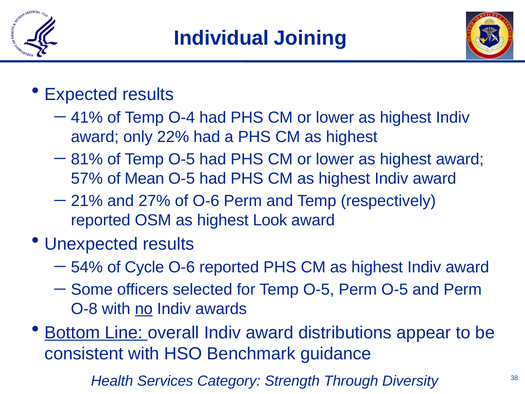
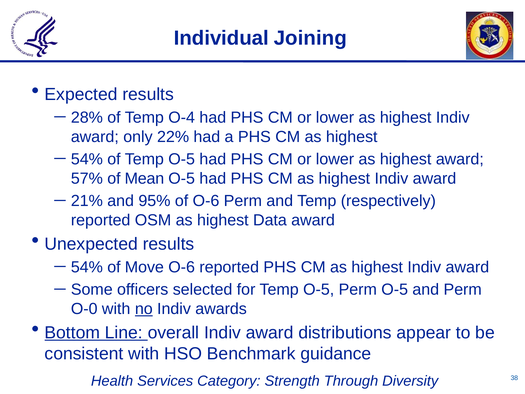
41%: 41% -> 28% (87, 117)
81%: 81% -> 54% (87, 159)
27%: 27% -> 95% (154, 201)
Look: Look -> Data (270, 220)
Cycle: Cycle -> Move (144, 267)
O-8: O-8 -> O-0 (84, 309)
